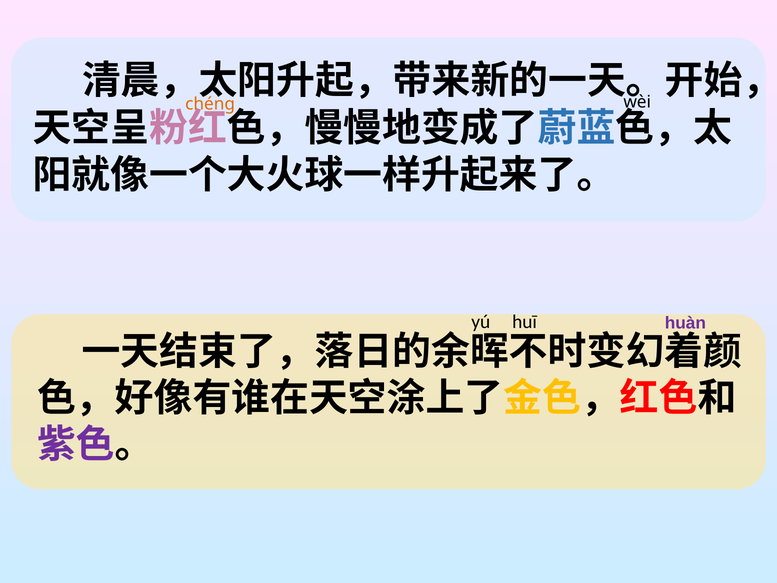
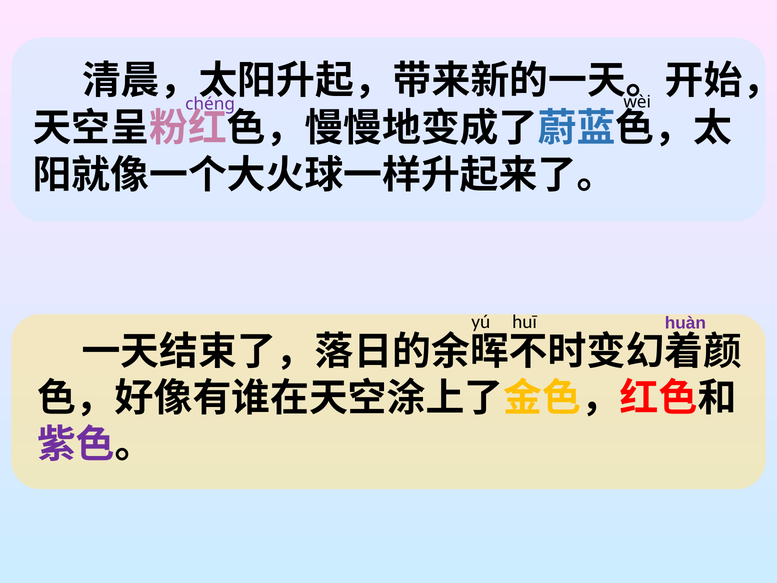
chéng colour: orange -> purple (210, 104)
